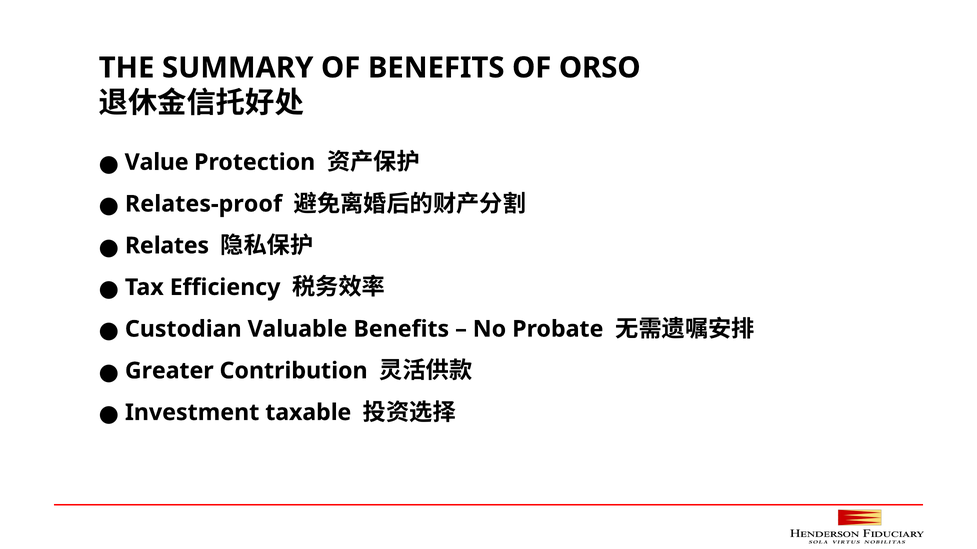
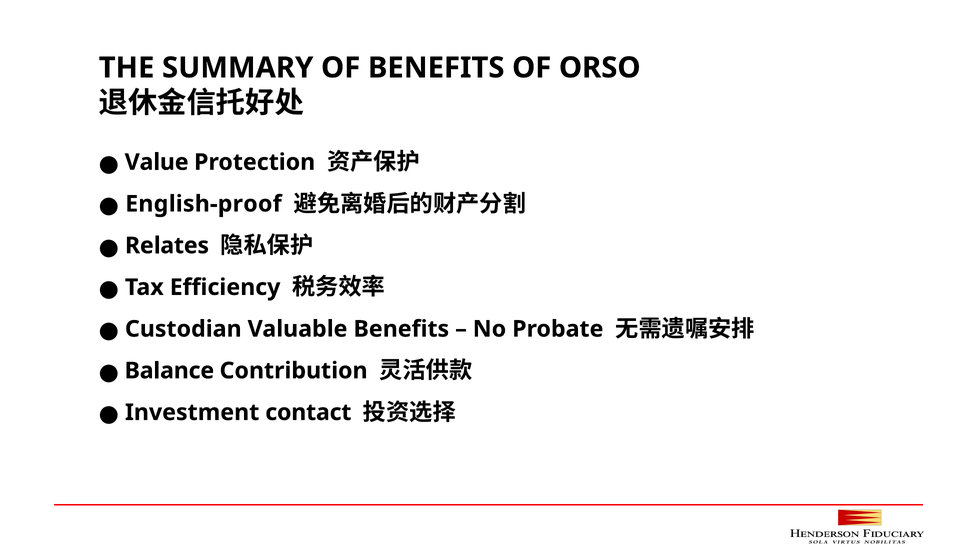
Relates-proof: Relates-proof -> English-proof (203, 204)
Greater: Greater -> Balance (169, 371)
taxable: taxable -> contact (308, 413)
